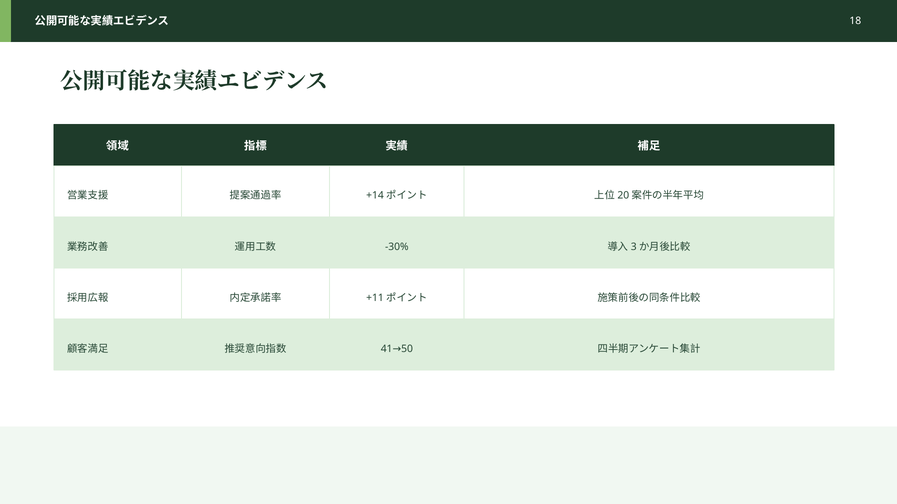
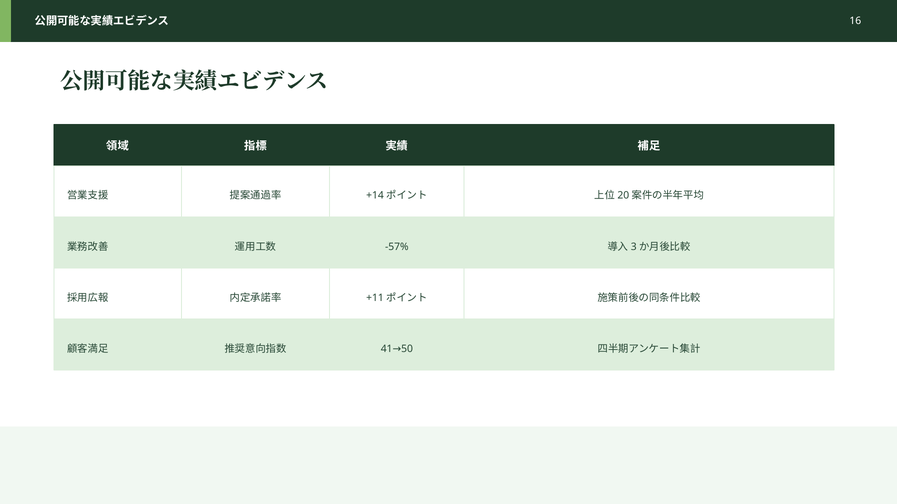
18: 18 -> 16 (855, 21)
-30%: -30% -> -57% (397, 247)
